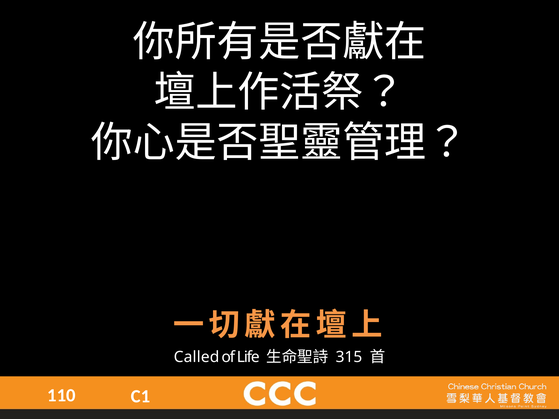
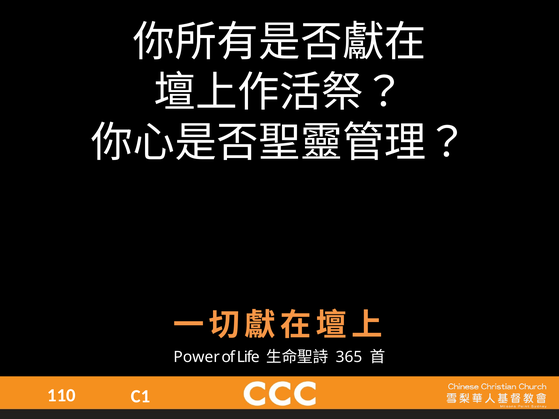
Called: Called -> Power (197, 357)
315: 315 -> 365 (349, 357)
